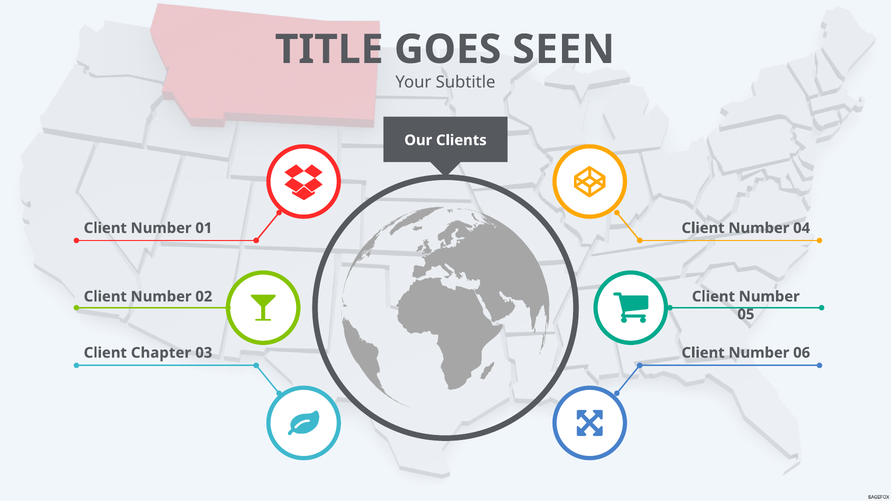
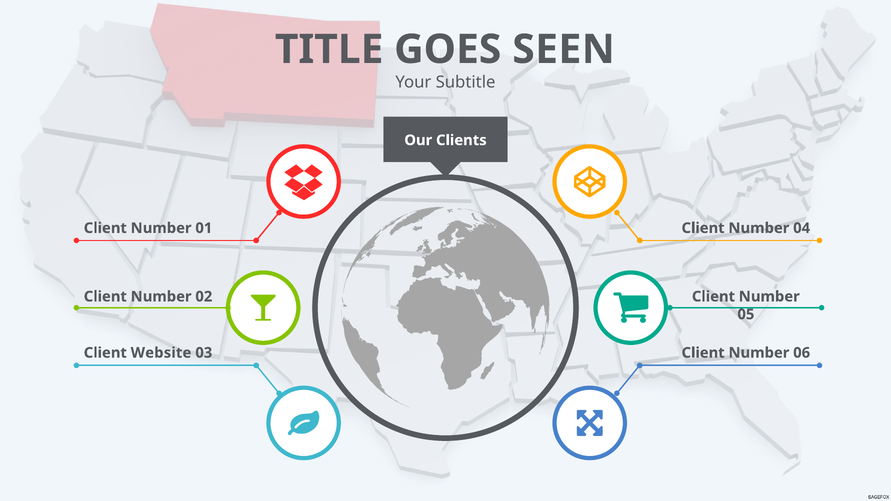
Chapter: Chapter -> Website (161, 353)
